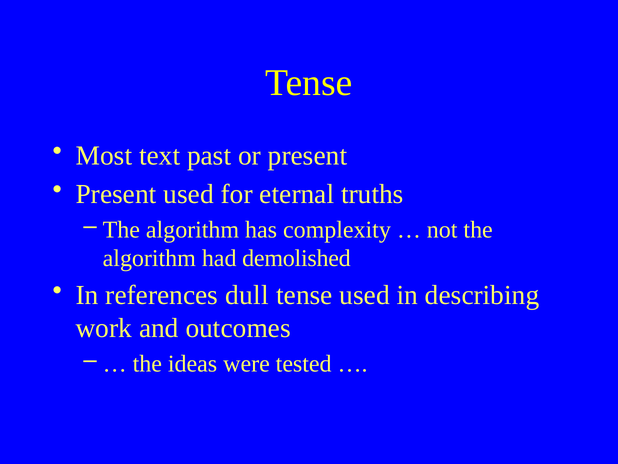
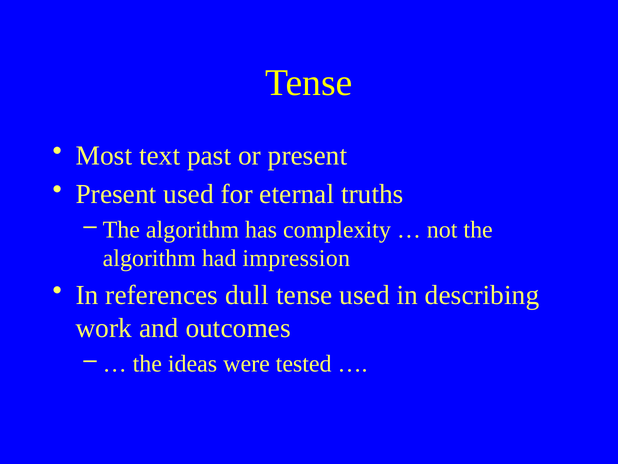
demolished: demolished -> impression (296, 258)
